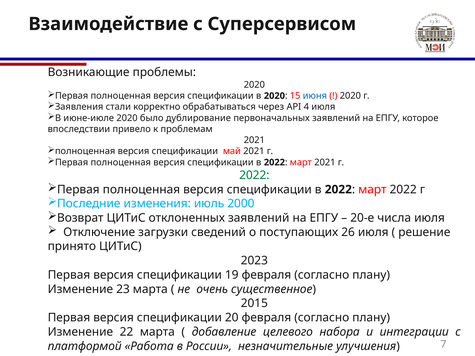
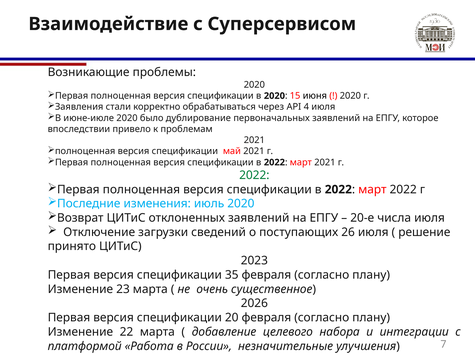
июня colour: blue -> black (315, 96)
июль 2000: 2000 -> 2020 (241, 204)
19: 19 -> 35 (232, 275)
2015: 2015 -> 2026 (254, 304)
